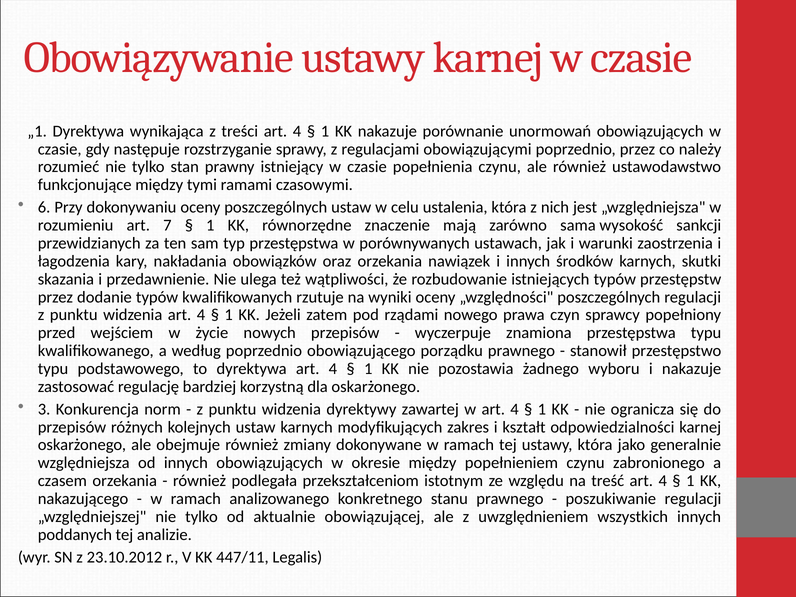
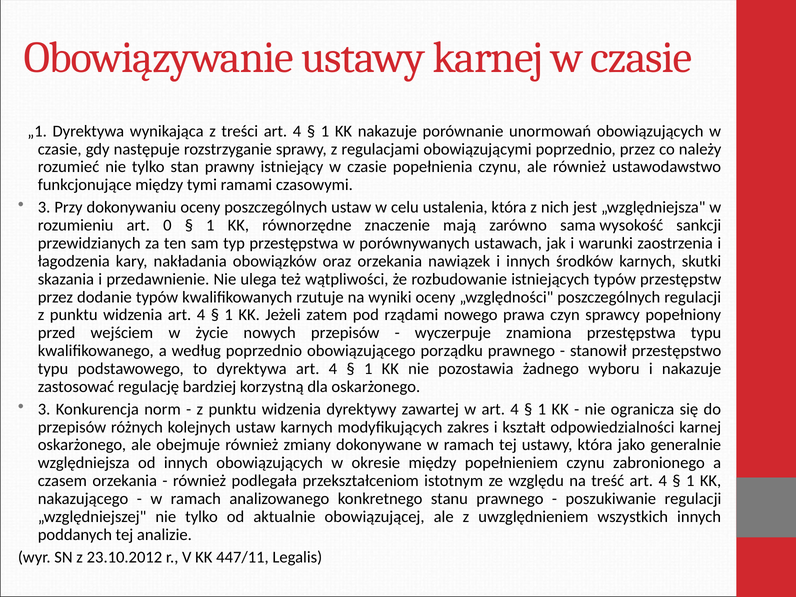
6: 6 -> 3 (44, 207)
7: 7 -> 0 (167, 225)
